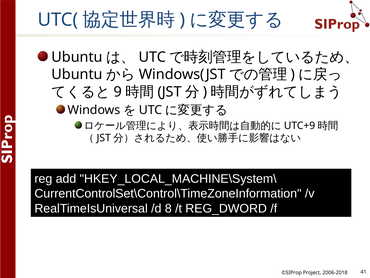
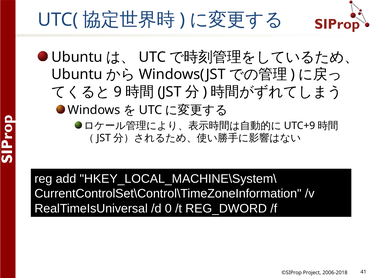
8: 8 -> 0 (168, 208)
